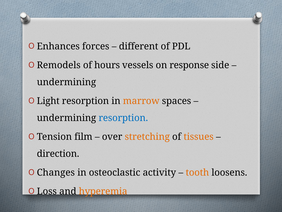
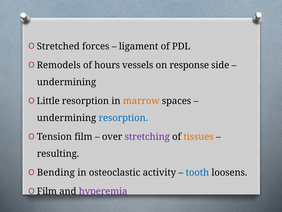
Enhances: Enhances -> Stretched (58, 46)
different: different -> ligament (139, 46)
Light: Light -> Little (48, 101)
stretching colour: orange -> purple (147, 136)
direction: direction -> resulting (58, 153)
Changes: Changes -> Bending (56, 172)
tooth colour: orange -> blue (197, 172)
Loss: Loss -> Film (47, 191)
hyperemia colour: orange -> purple (103, 191)
